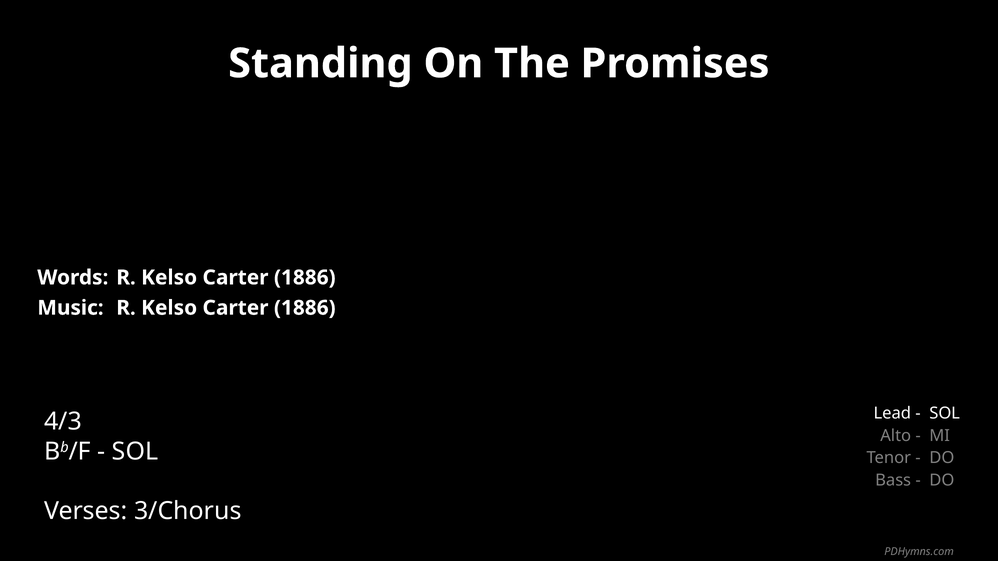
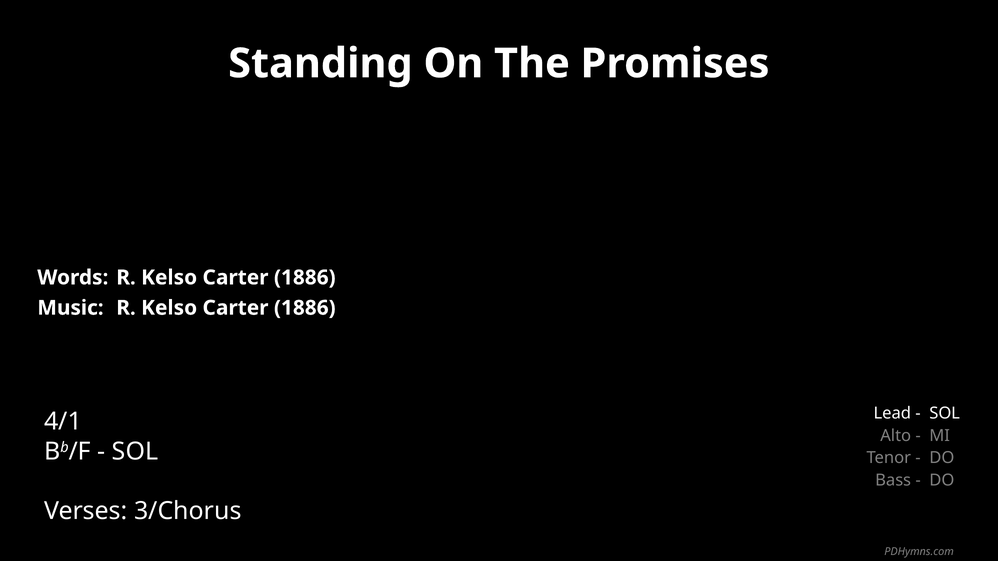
4/3: 4/3 -> 4/1 (63, 422)
